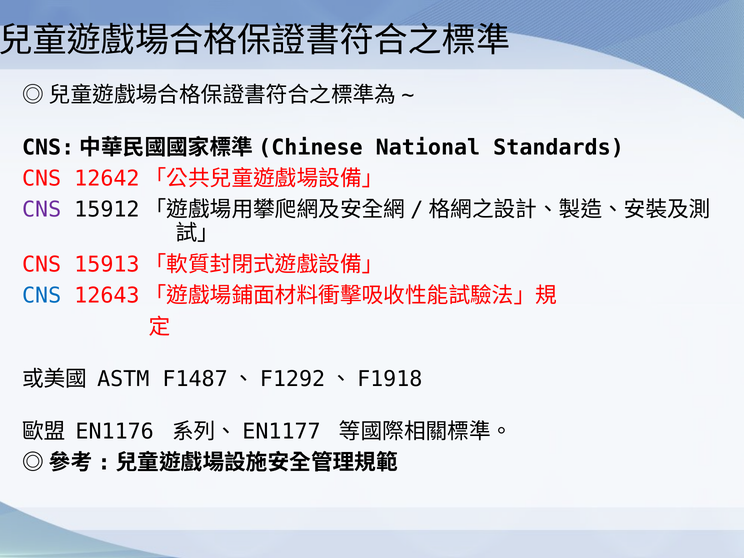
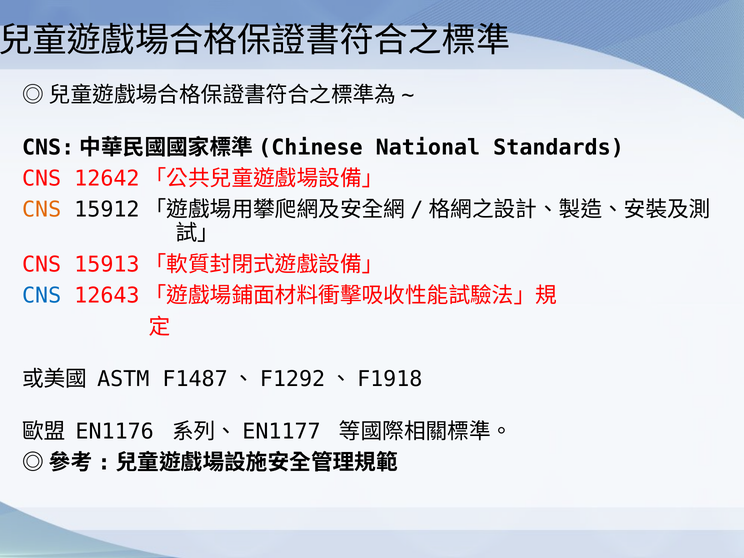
CNS colour: purple -> orange (42, 210)
